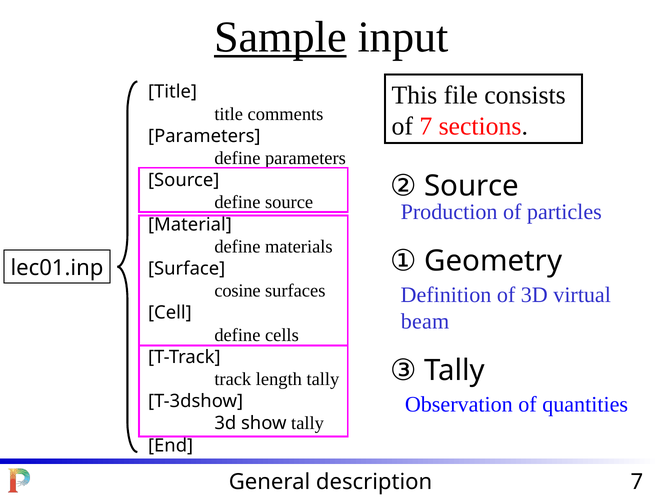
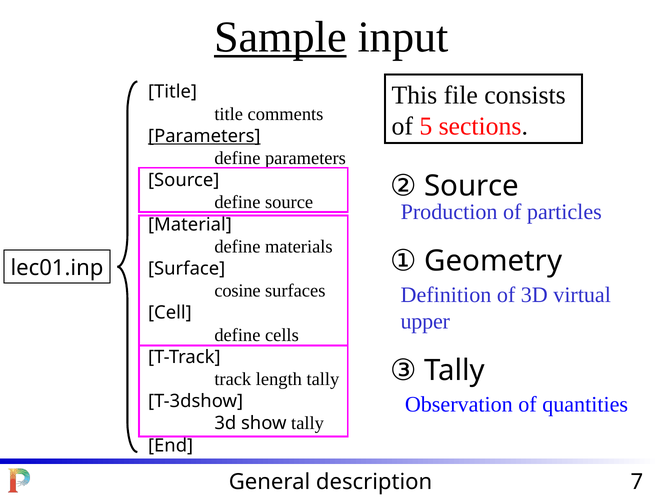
of 7: 7 -> 5 (426, 126)
Parameters underline: none -> present (204, 136)
beam: beam -> upper (425, 321)
